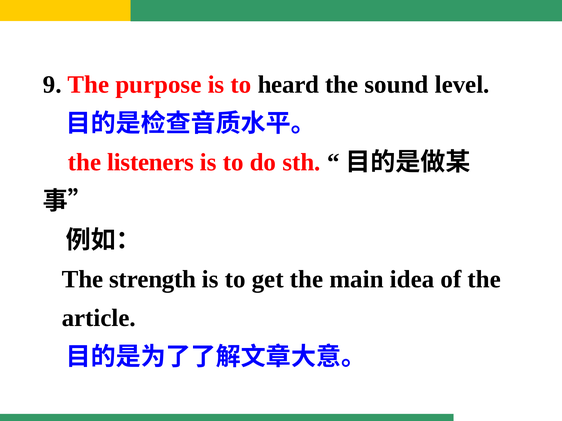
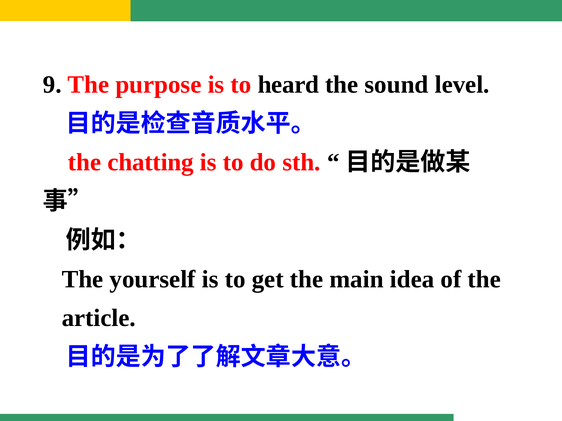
listeners: listeners -> chatting (151, 163)
strength: strength -> yourself (153, 280)
